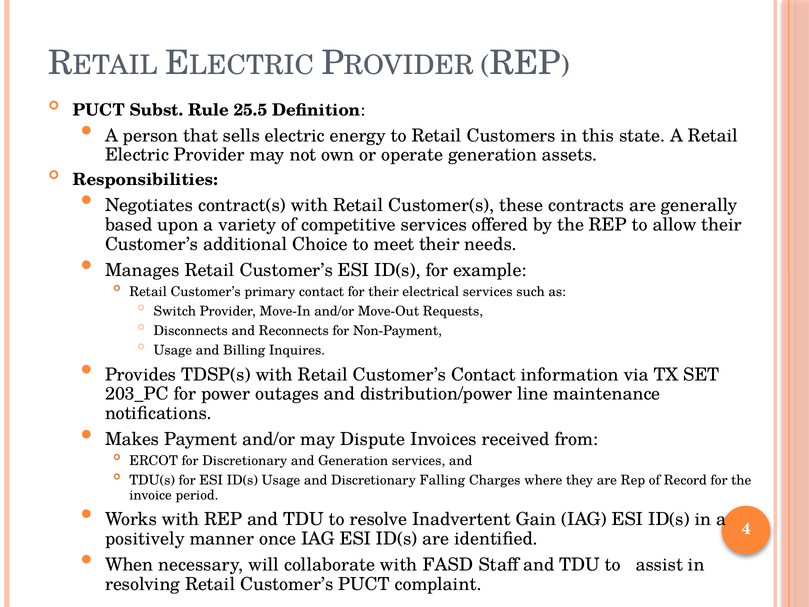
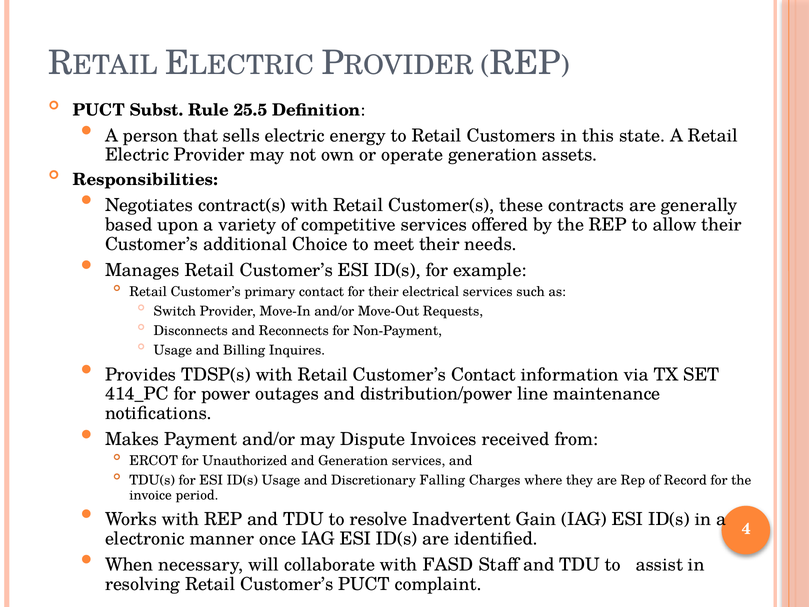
203_PC: 203_PC -> 414_PC (137, 394)
for Discretionary: Discretionary -> Unauthorized (245, 461)
positively: positively -> electronic (145, 539)
